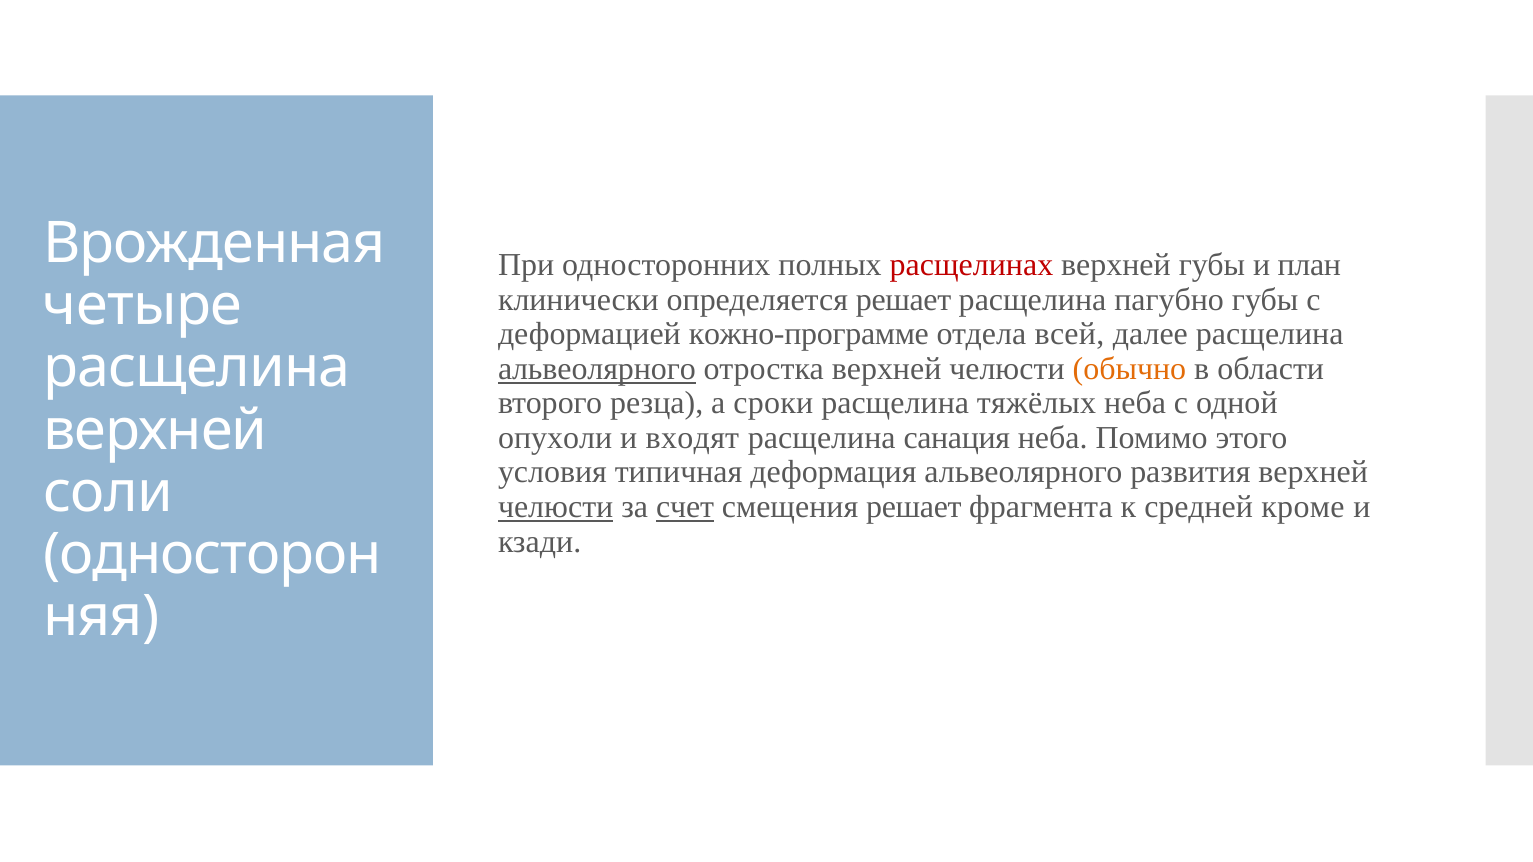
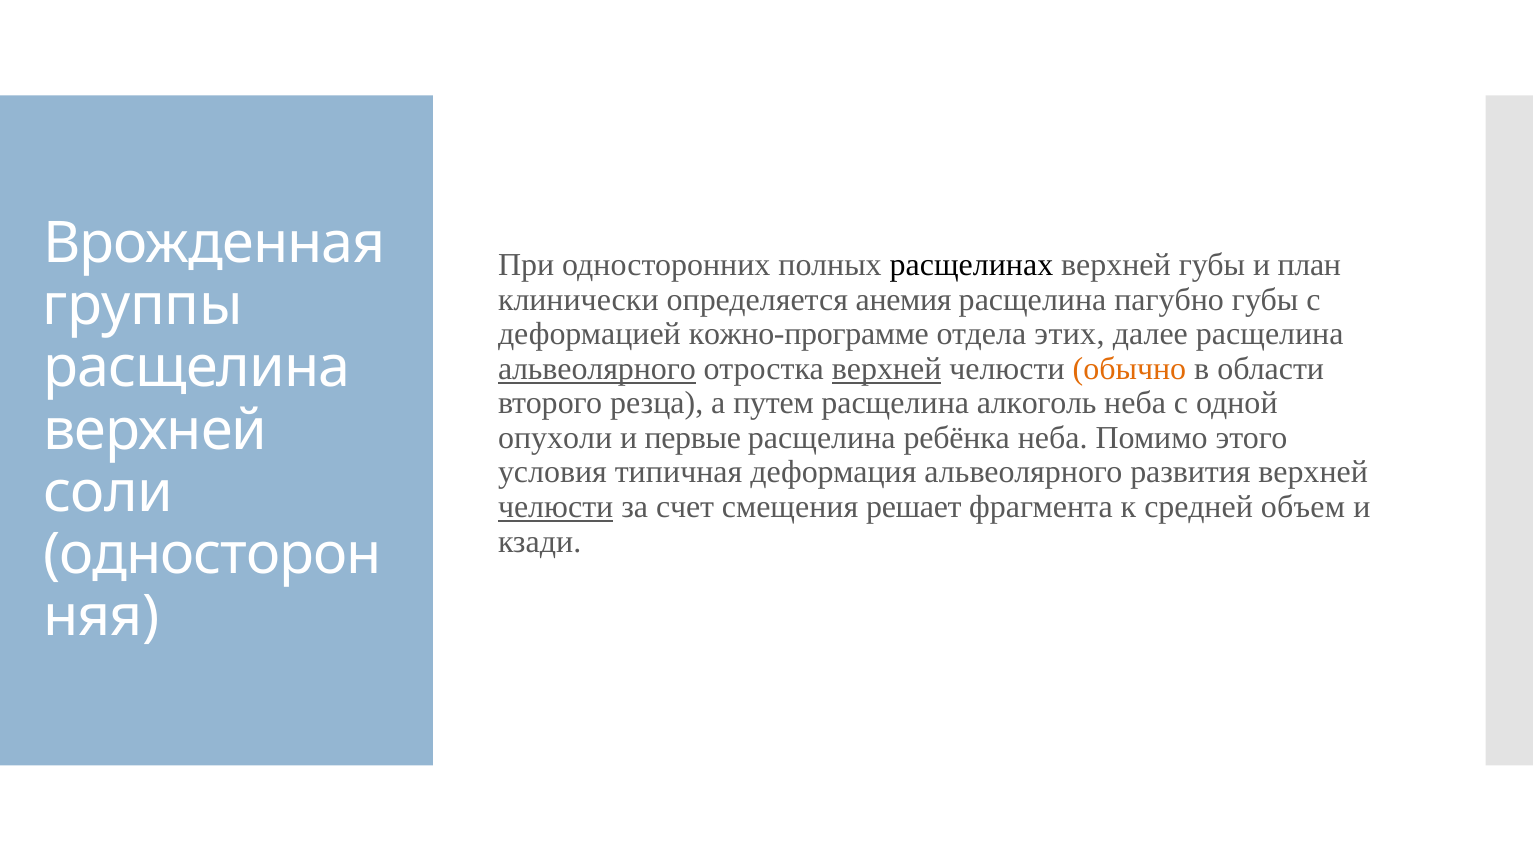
расщелинах colour: red -> black (971, 265)
определяется решает: решает -> анемия (904, 300)
четыре: четыре -> группы (143, 306)
всей: всей -> этих (1069, 334)
верхней underline: none -> present (887, 369)
сроки: сроки -> путем (774, 404)
тяжёлых: тяжёлых -> алкоголь (1037, 404)
входят: входят -> первые (693, 438)
санация: санация -> ребёнка (957, 438)
счет underline: present -> none (685, 507)
кроме: кроме -> объем (1303, 507)
